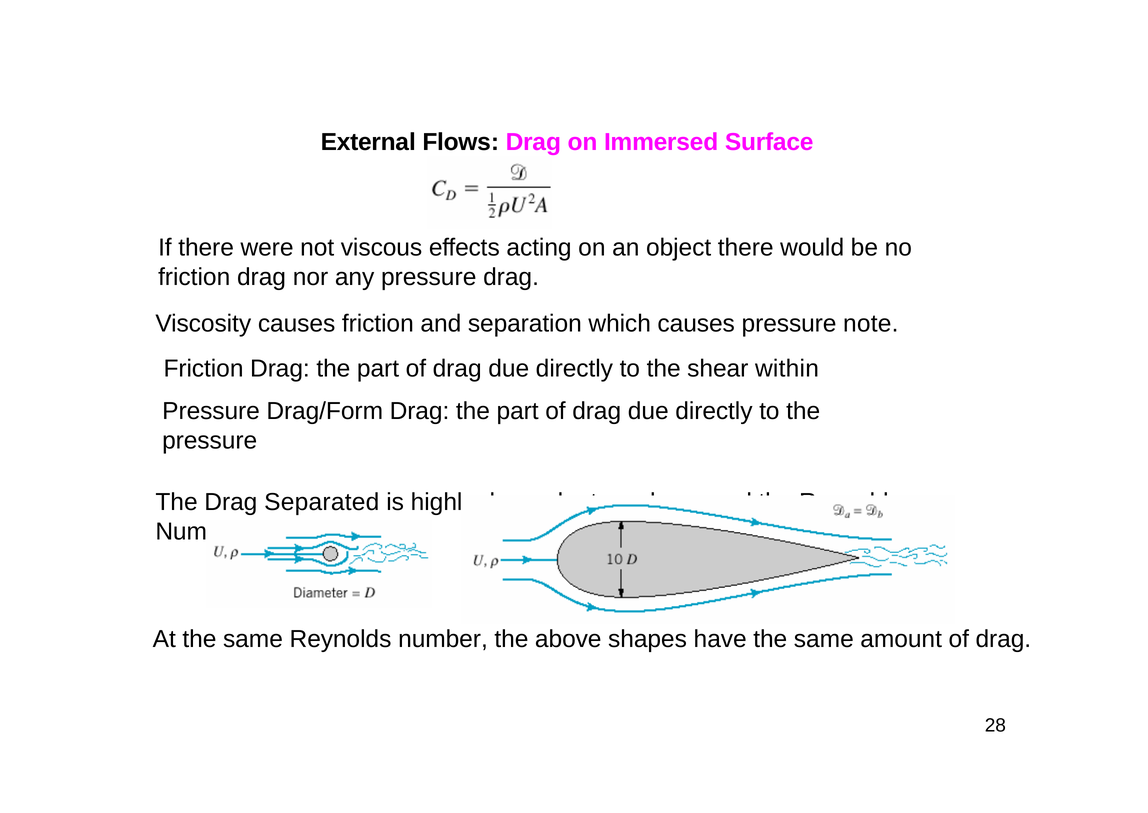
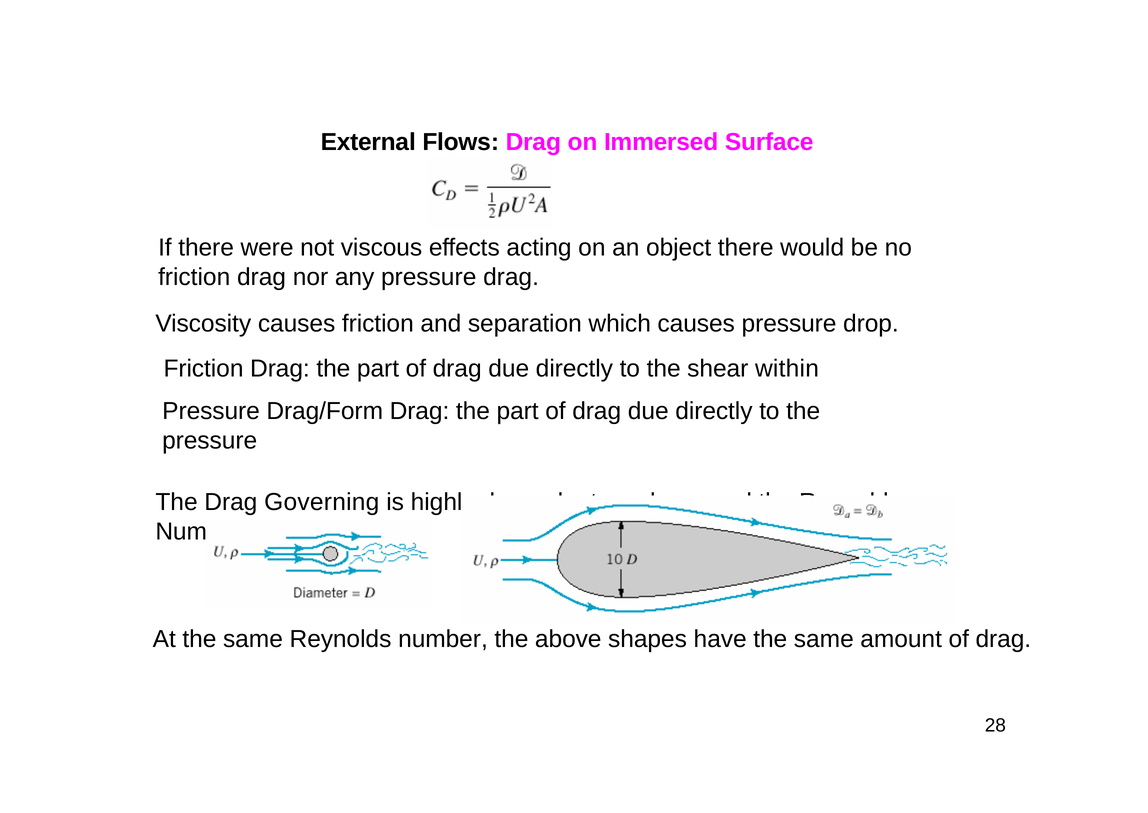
note: note -> drop (871, 324)
Separated: Separated -> Governing (322, 502)
